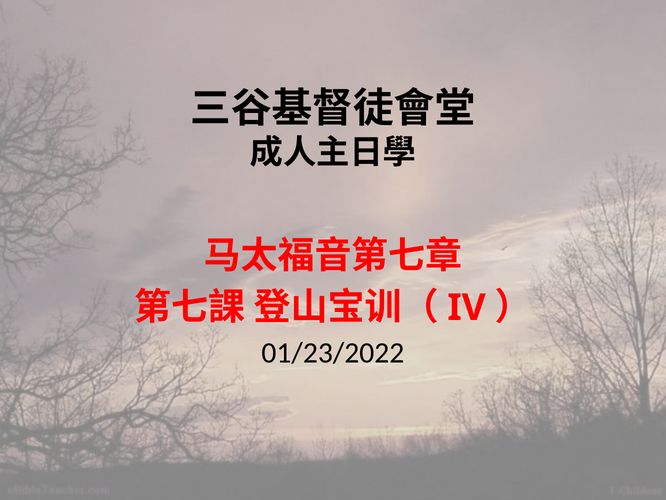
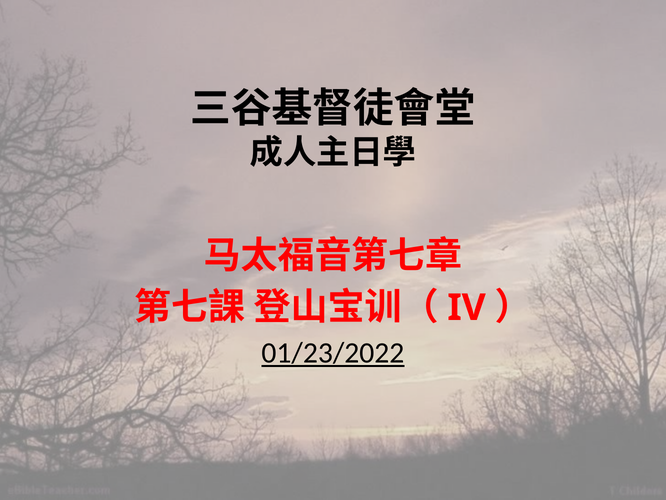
01/23/2022 underline: none -> present (333, 353)
